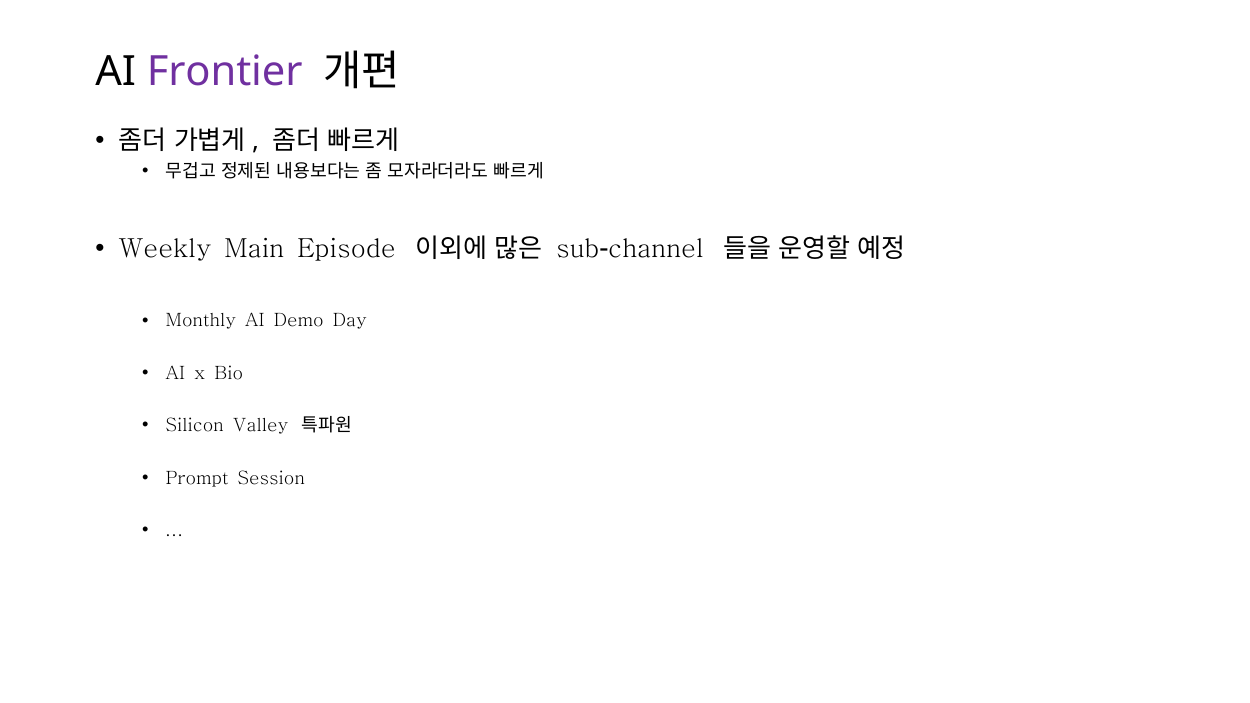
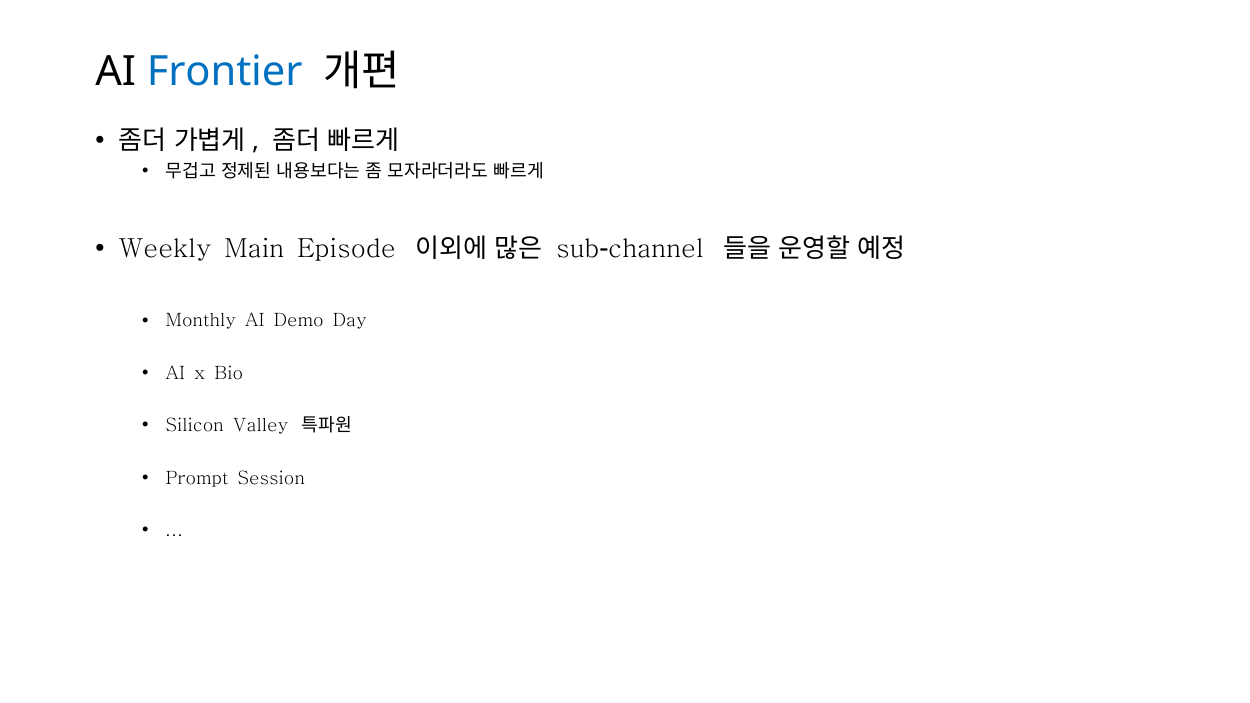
Frontier colour: purple -> blue (225, 72)
